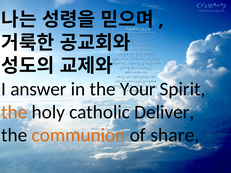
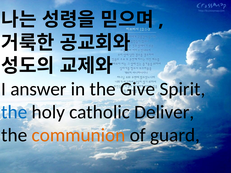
Your: Your -> Give (138, 89)
the colour: orange -> blue (14, 112)
share: share -> guard (175, 135)
